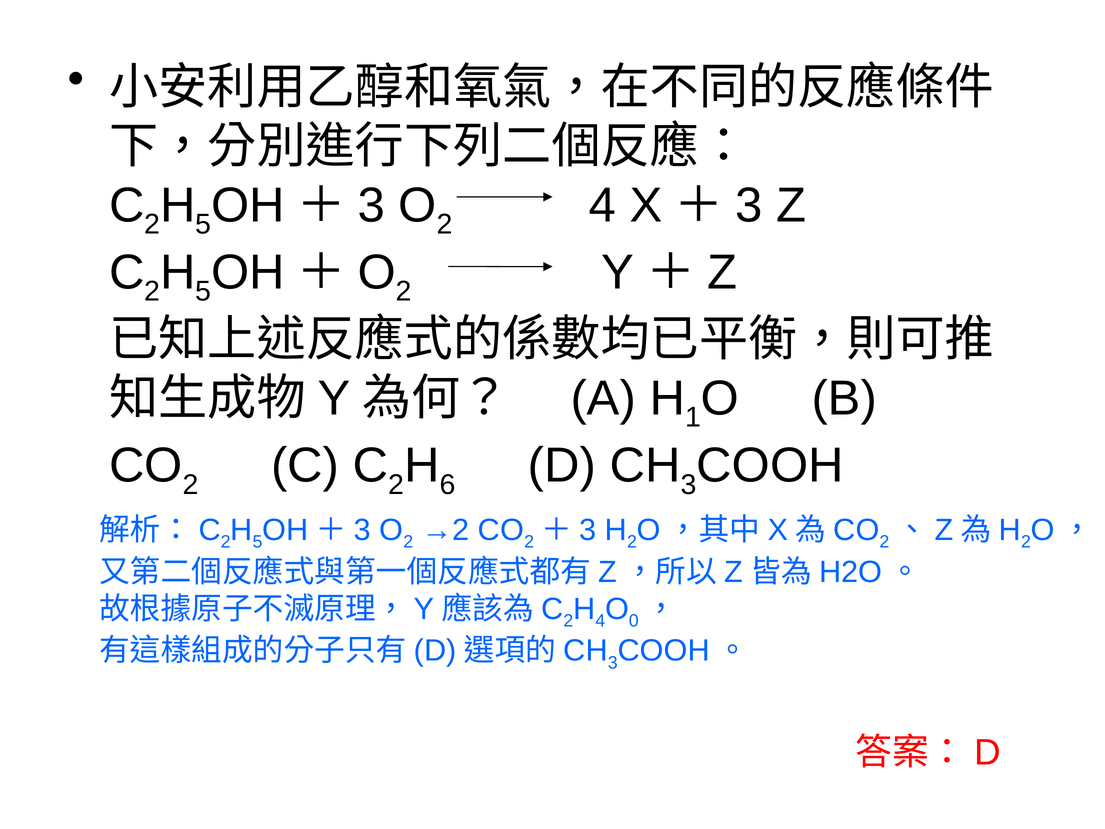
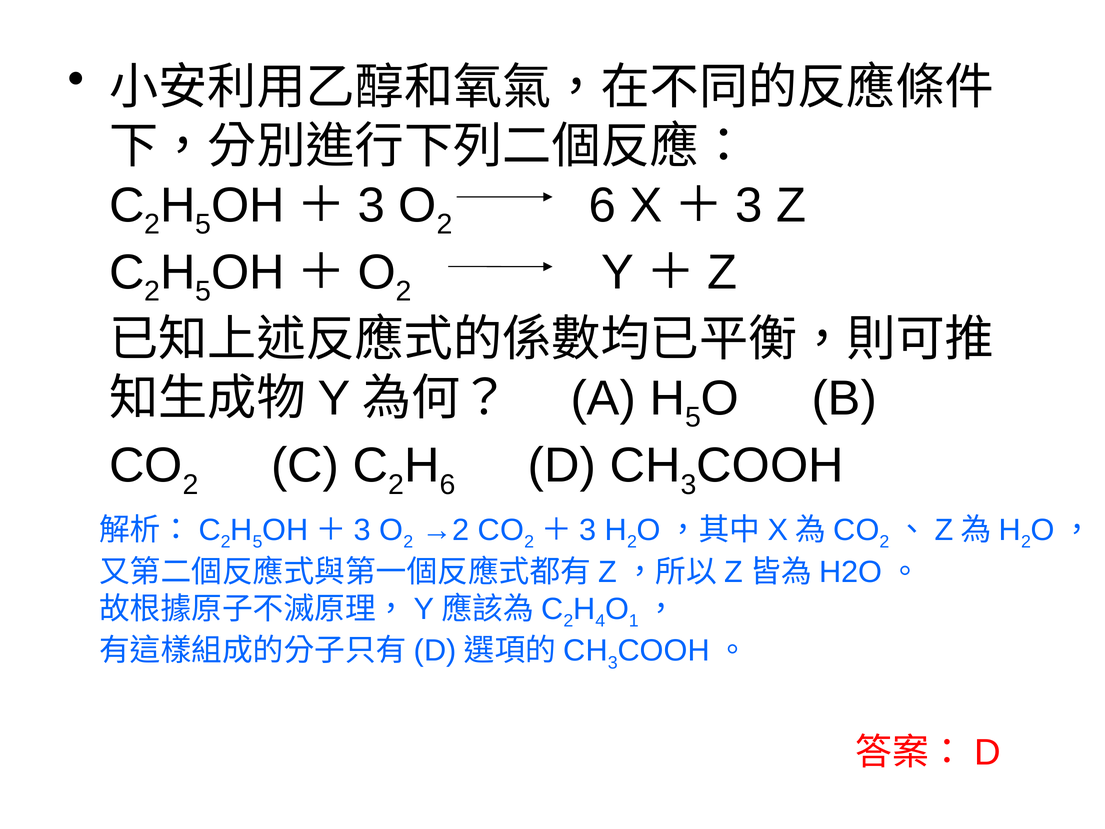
2 4: 4 -> 6 (602, 205)
1: 1 -> 5 (693, 417)
0: 0 -> 1 (634, 621)
